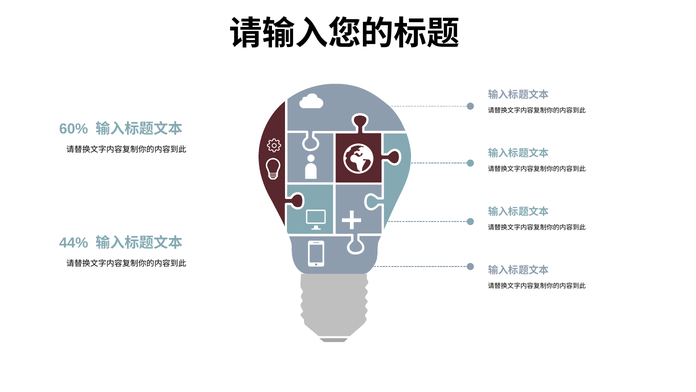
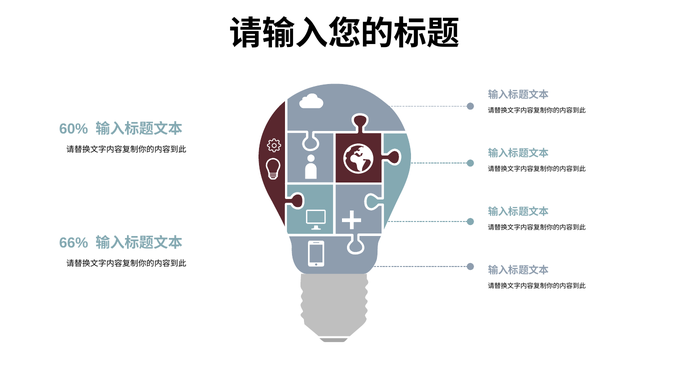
44%: 44% -> 66% (74, 243)
